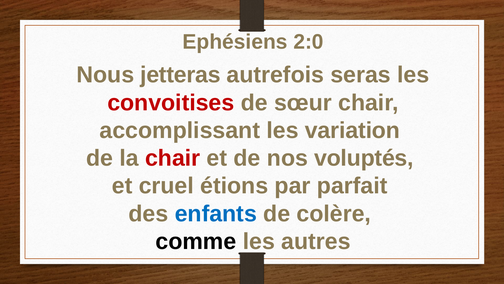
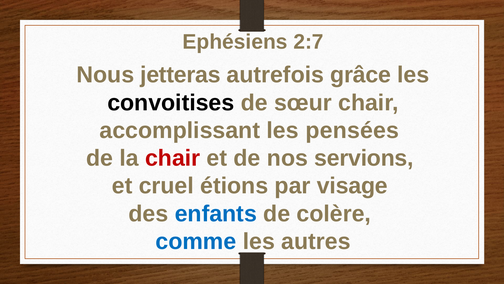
2:0: 2:0 -> 2:7 (309, 42)
seras: seras -> grâce (361, 75)
convoitises colour: red -> black (171, 103)
variation: variation -> pensées (352, 130)
voluptés: voluptés -> servions (364, 158)
parfait: parfait -> visage (352, 186)
comme colour: black -> blue (196, 241)
